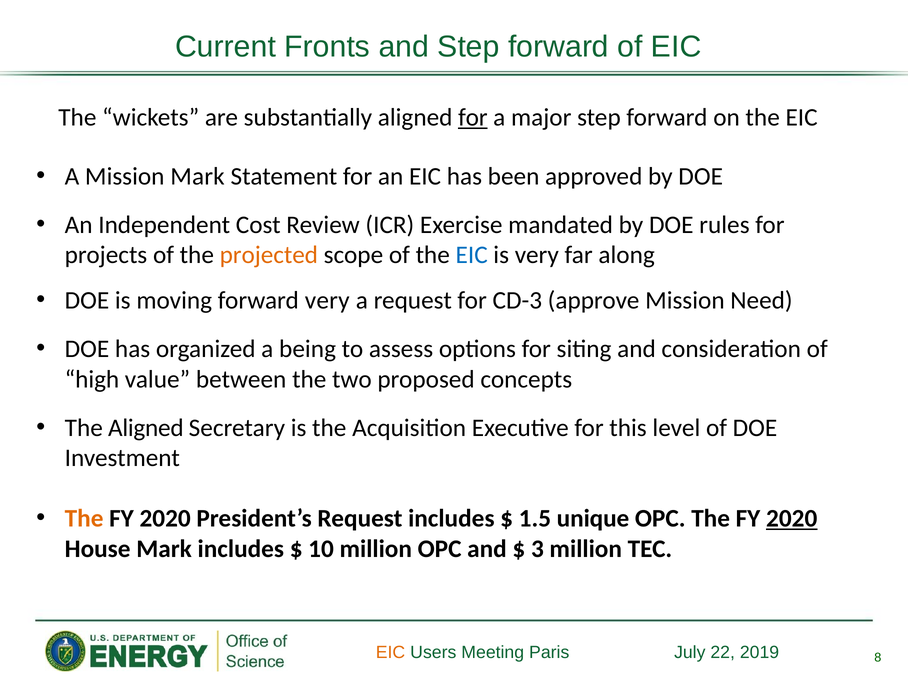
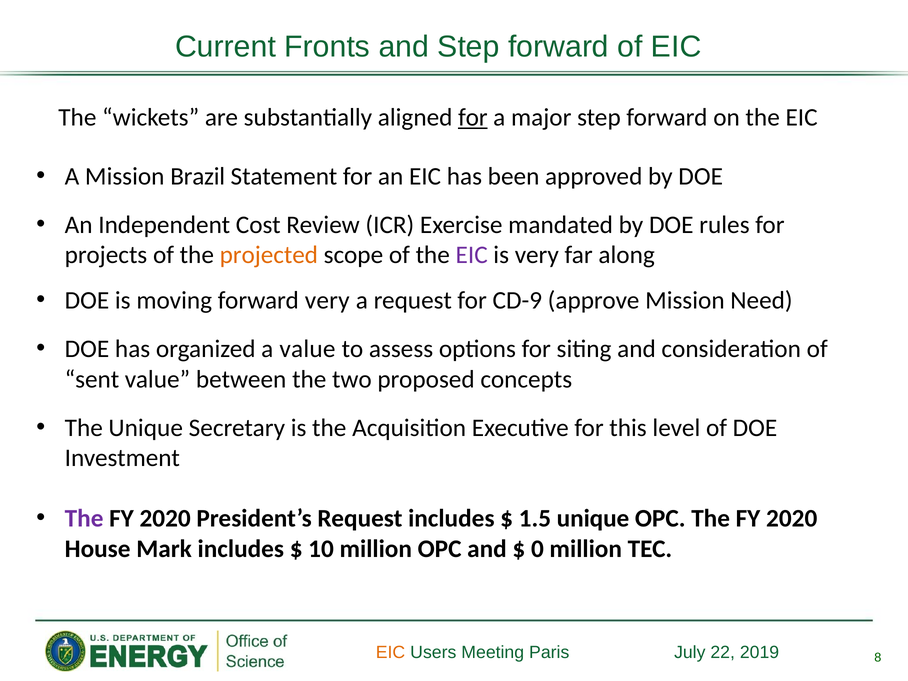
Mission Mark: Mark -> Brazil (198, 176)
EIC colour: blue -> purple (472, 255)
CD-3: CD-3 -> CD-9 (517, 301)
a being: being -> value (307, 349)
high: high -> sent (92, 379)
The Aligned: Aligned -> Unique (146, 428)
The colour: orange -> purple (84, 519)
2020 underline: present -> none (792, 519)
3: 3 -> 0 (537, 549)
